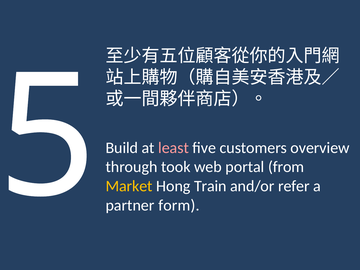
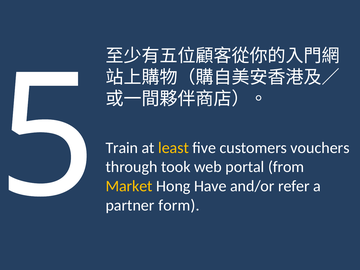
Build: Build -> Train (122, 148)
least colour: pink -> yellow (174, 148)
overview: overview -> vouchers (320, 148)
Train: Train -> Have (210, 186)
